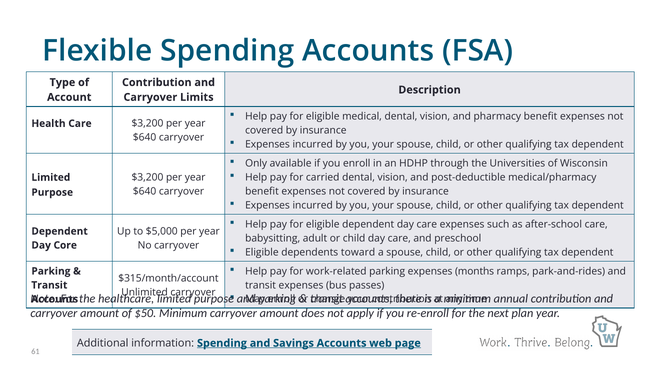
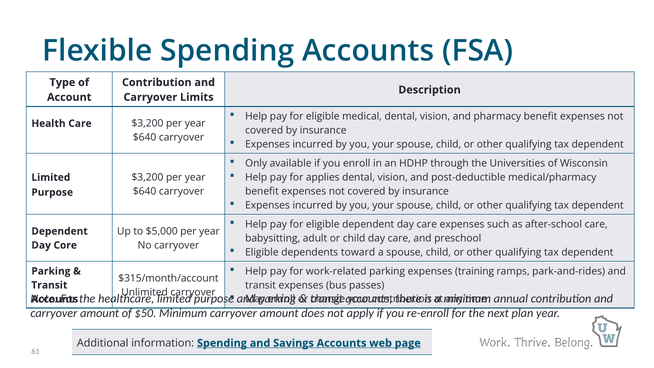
carried: carried -> applies (323, 177)
months: months -> training (475, 271)
